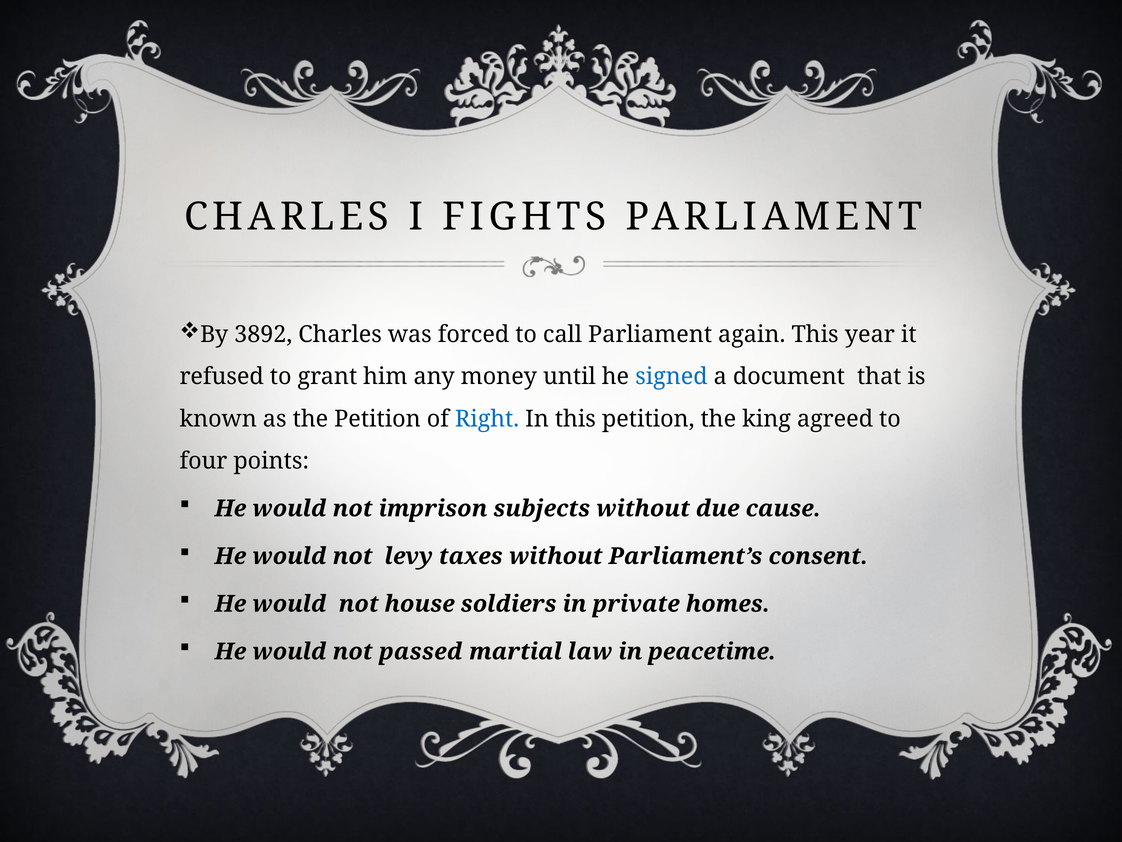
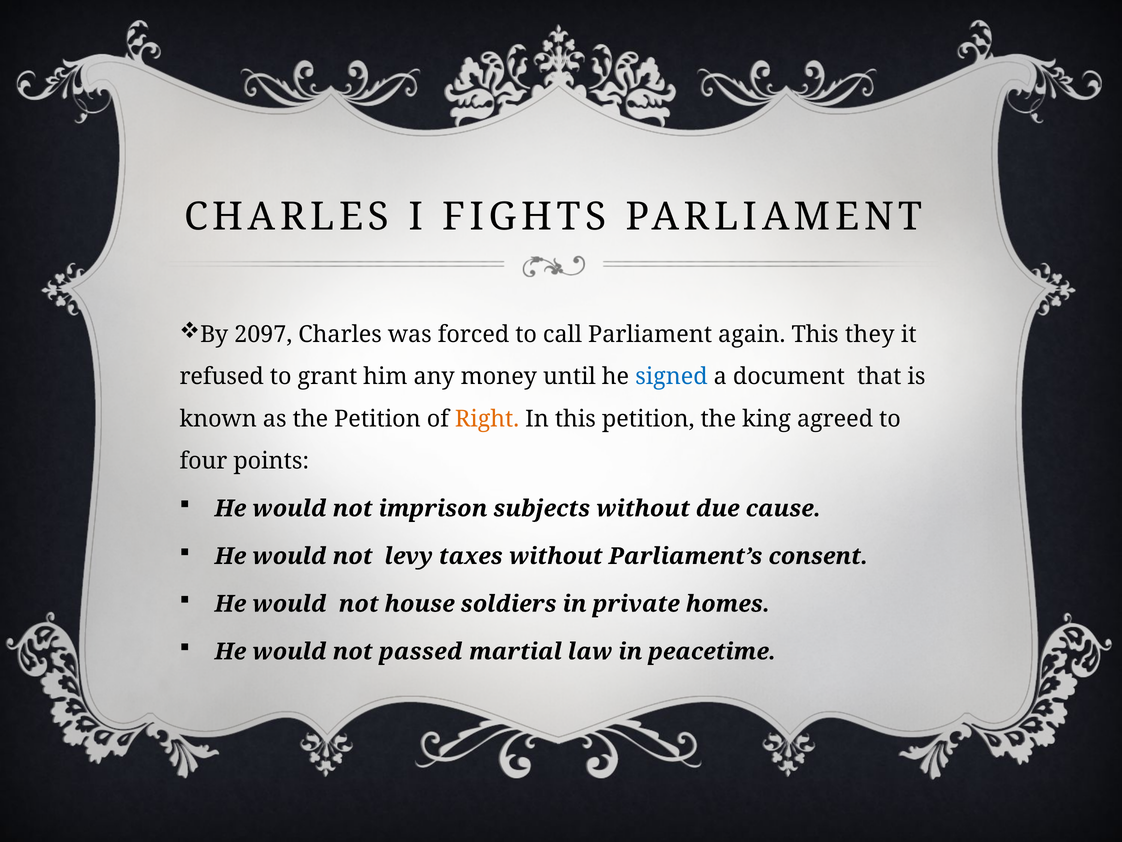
3892: 3892 -> 2097 (263, 334)
year: year -> they (870, 334)
Right colour: blue -> orange (487, 419)
